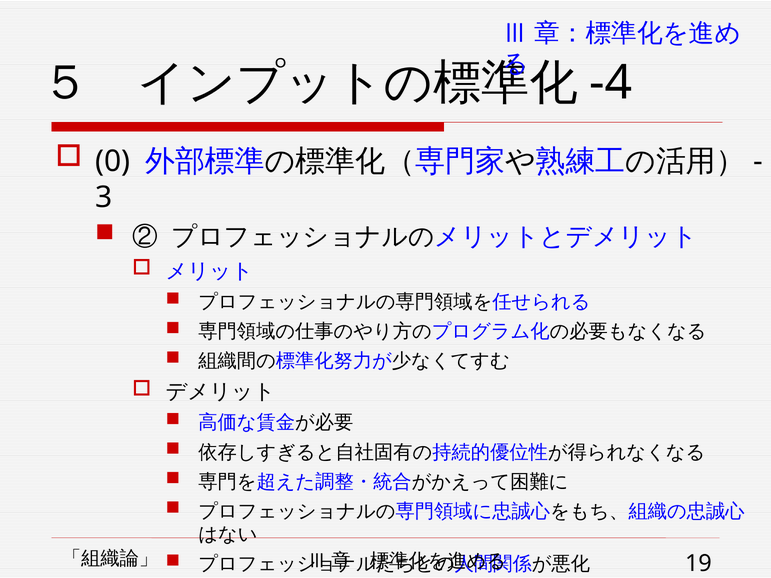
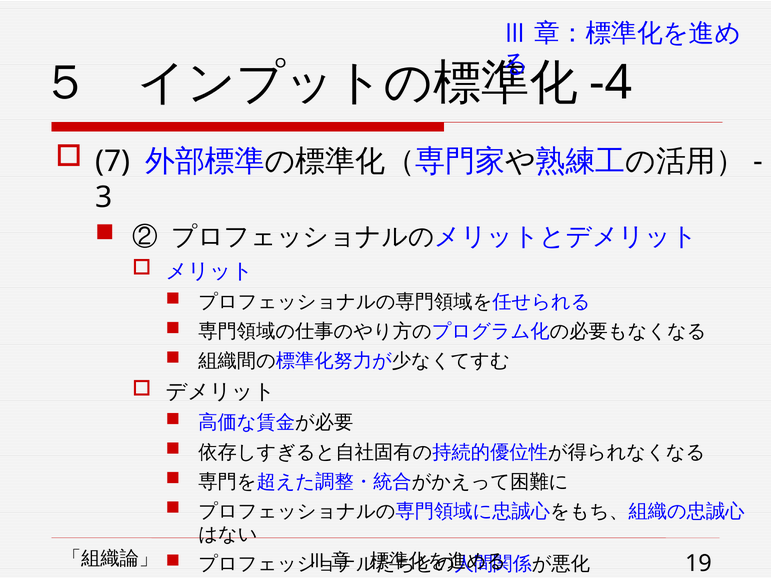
0: 0 -> 7 (113, 161)
